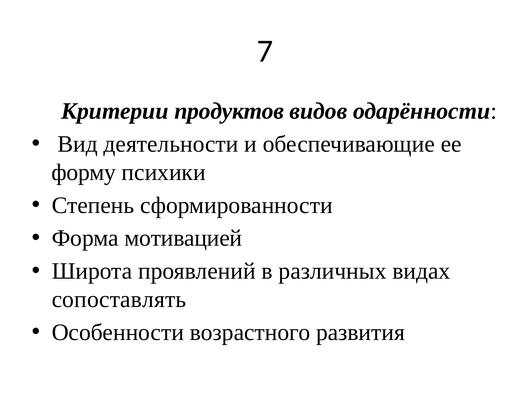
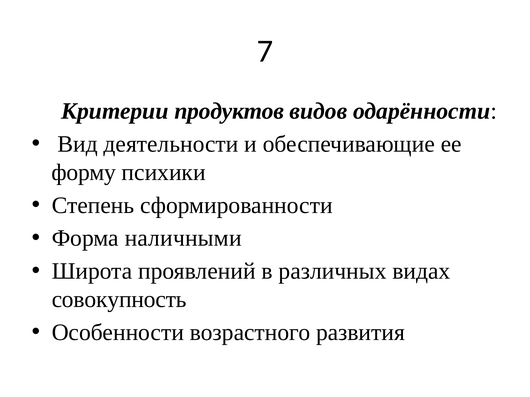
мотивацией: мотивацией -> наличными (183, 239)
сопоставлять: сопоставлять -> совокупность (119, 300)
